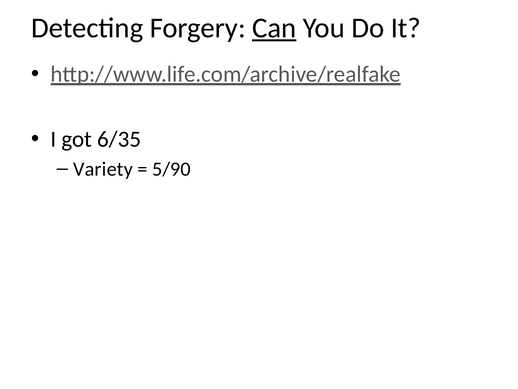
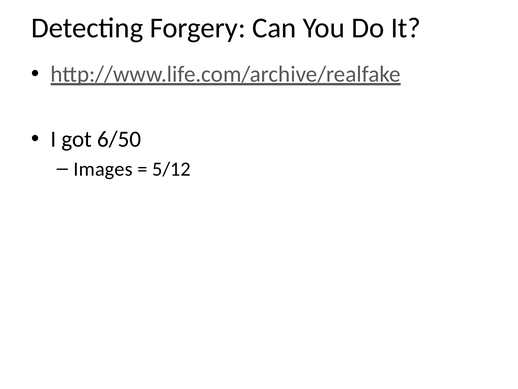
Can underline: present -> none (274, 28)
6/35: 6/35 -> 6/50 (119, 139)
Variety: Variety -> Images (103, 169)
5/90: 5/90 -> 5/12 (171, 169)
